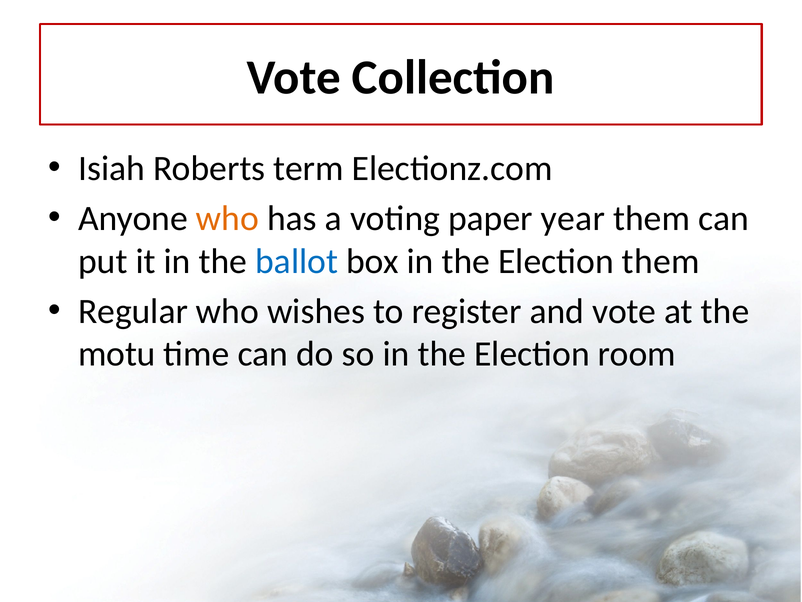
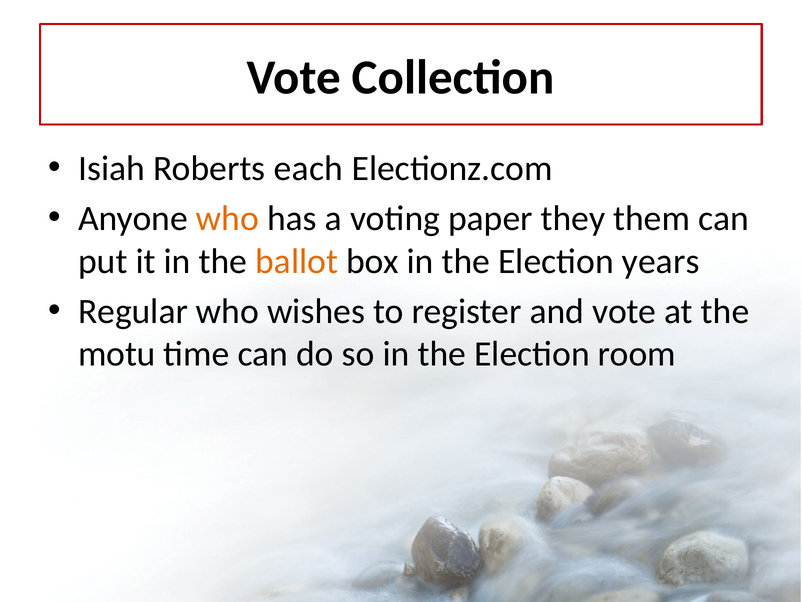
term: term -> each (308, 168)
year: year -> they (573, 218)
ballot colour: blue -> orange (297, 261)
Election them: them -> years (661, 261)
